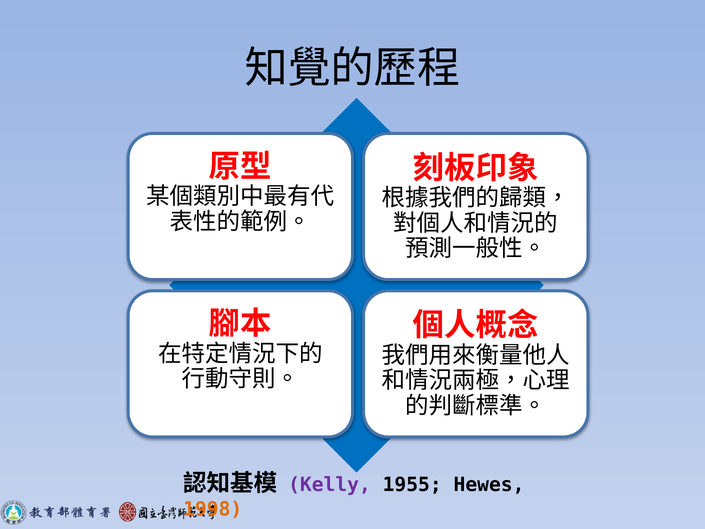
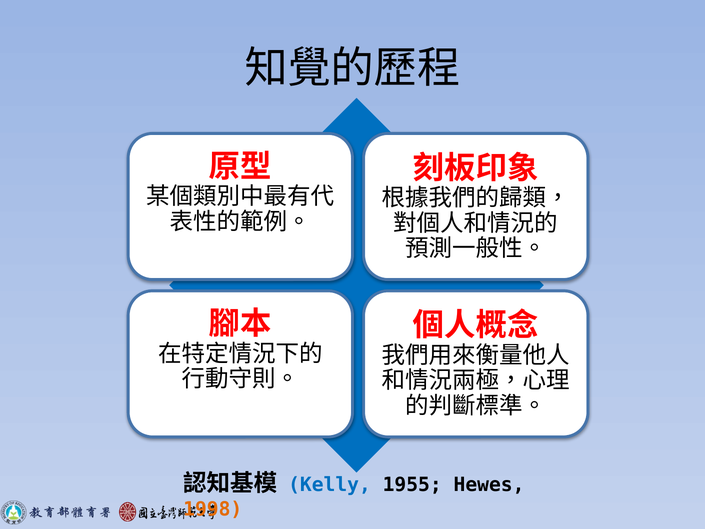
Kelly colour: purple -> blue (330, 485)
